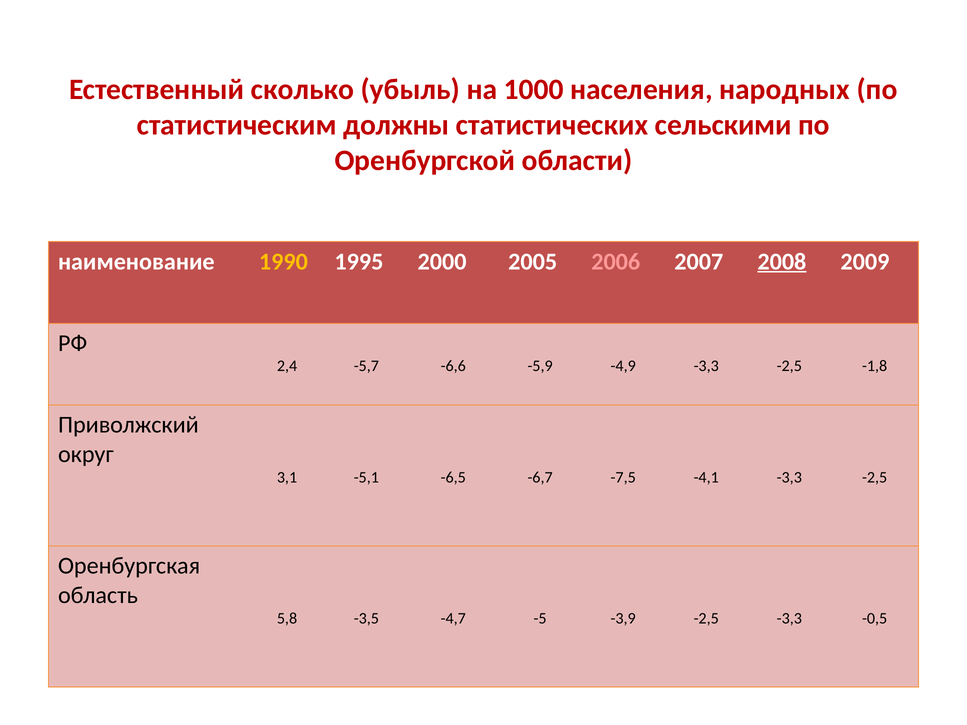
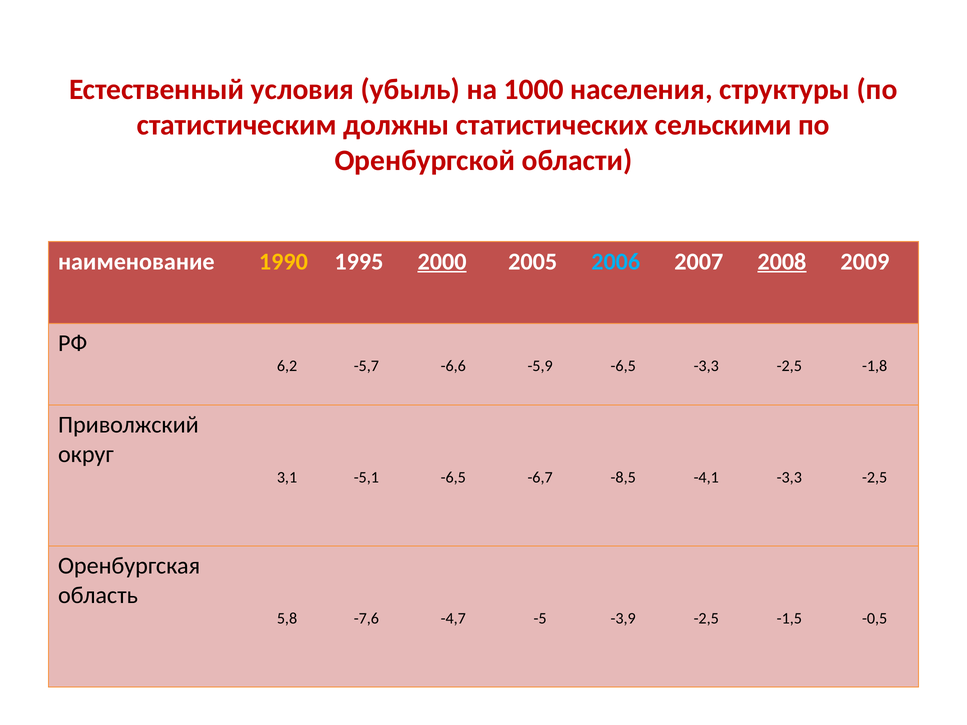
сколько: сколько -> условия (302, 90)
народных: народных -> структуры (785, 90)
2000 underline: none -> present (442, 262)
2006 colour: pink -> light blue (616, 262)
2,4: 2,4 -> 6,2 (287, 366)
-5,9 -4,9: -4,9 -> -6,5 (623, 366)
-7,5: -7,5 -> -8,5 (623, 477)
-3,5: -3,5 -> -7,6 (366, 618)
-2,5 -3,3: -3,3 -> -1,5 (789, 618)
